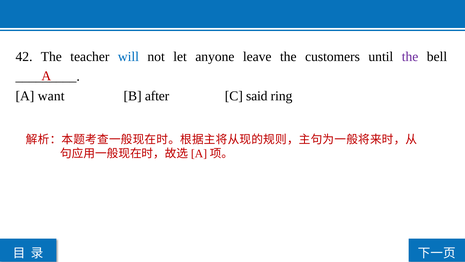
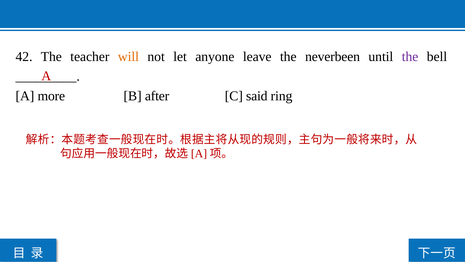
will colour: blue -> orange (128, 57)
customers: customers -> neverbeen (333, 57)
want: want -> more (51, 96)
